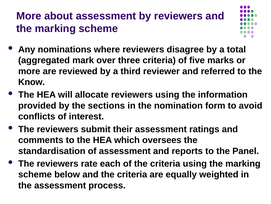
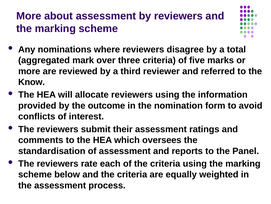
sections: sections -> outcome (106, 105)
